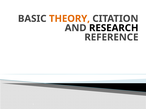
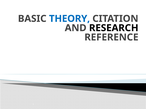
THEORY colour: orange -> blue (69, 19)
